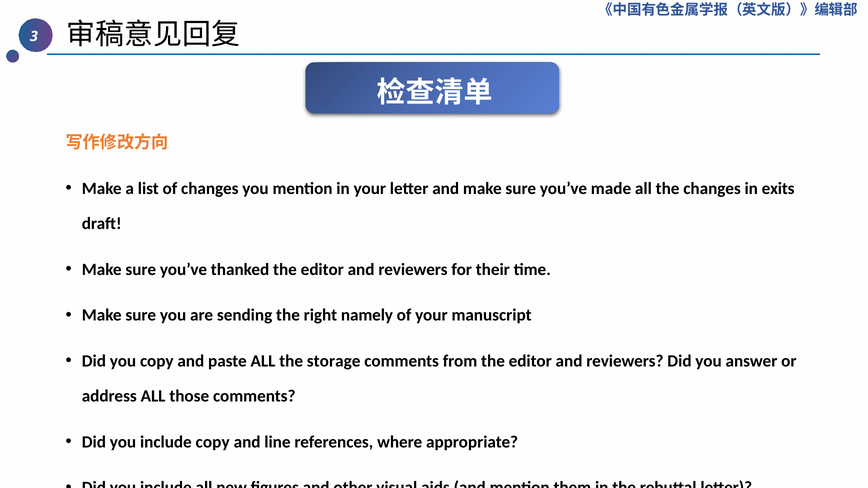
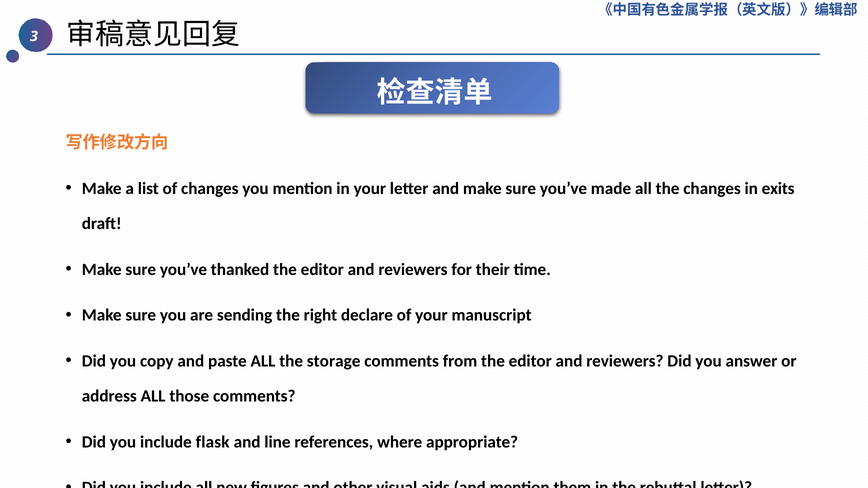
namely: namely -> declare (367, 315)
include copy: copy -> flask (213, 442)
